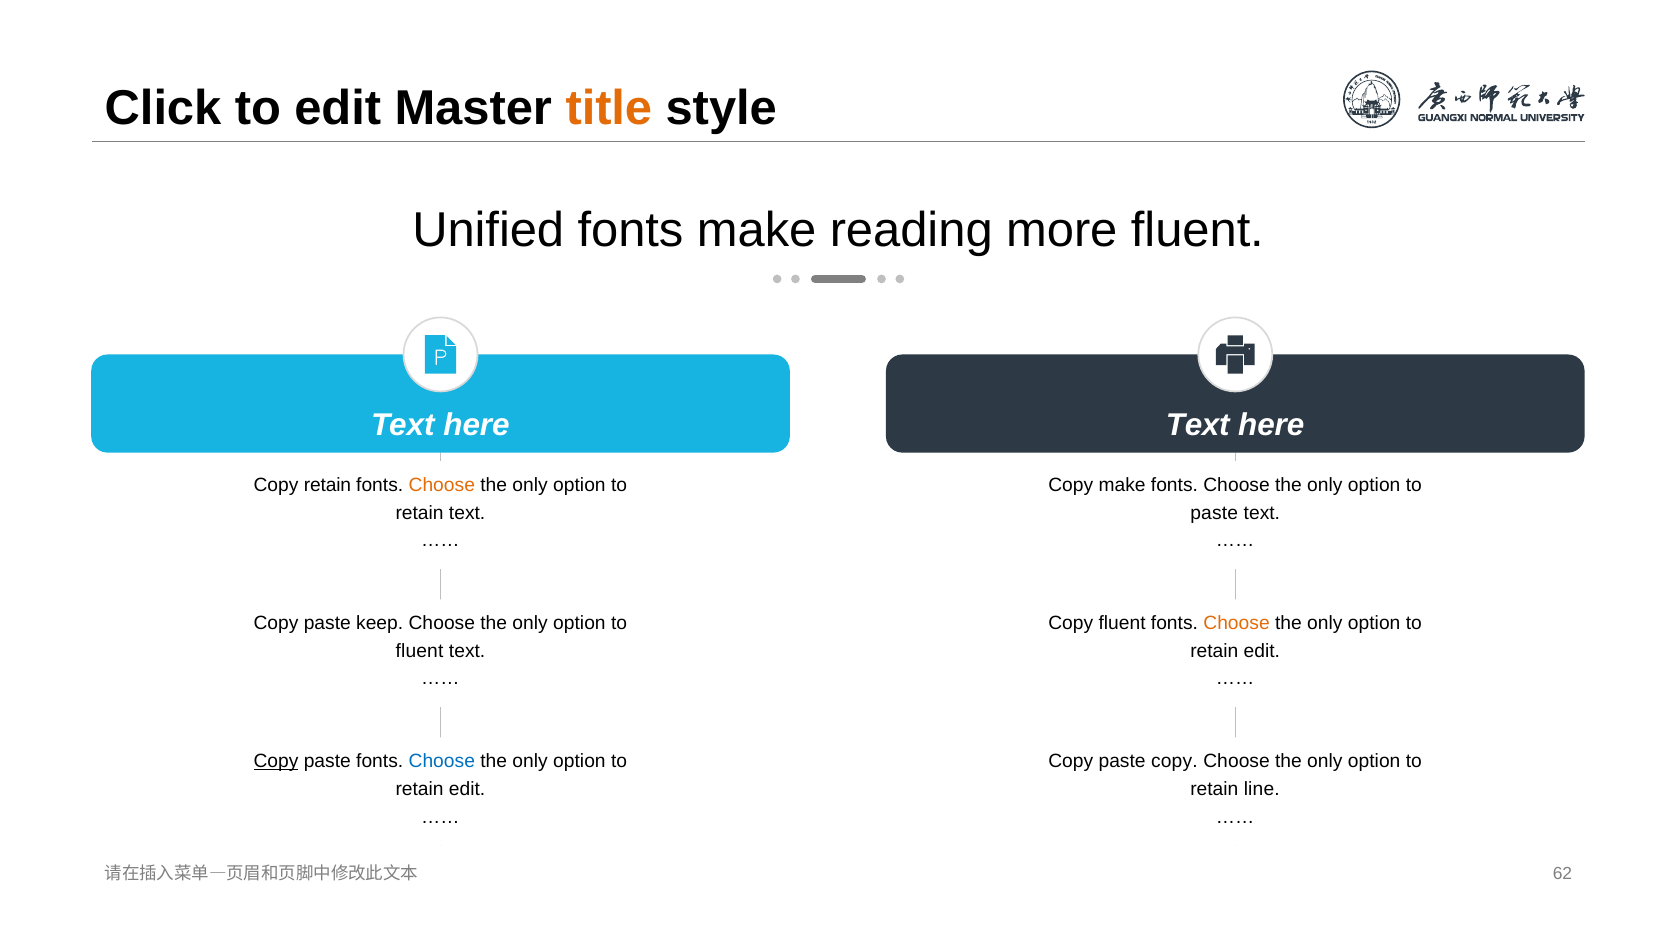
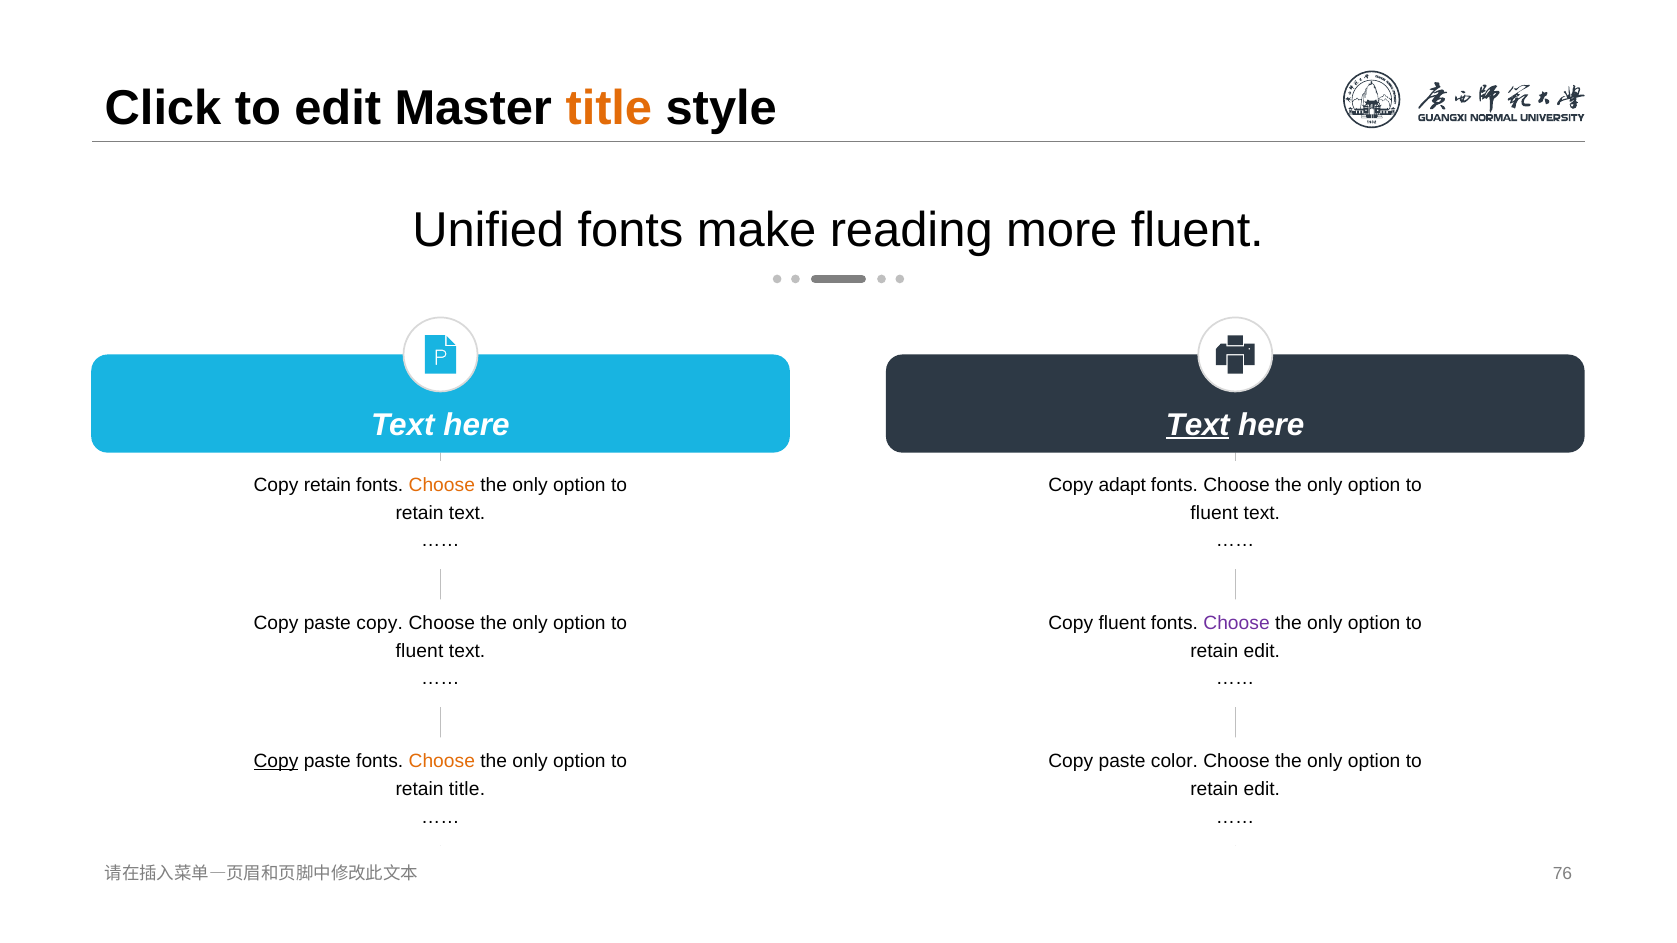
Text underline: none -> present (1198, 425)
Copy make: make -> adapt (1122, 485)
paste: paste -> fluent (1214, 513)
paste keep: keep -> copy (380, 623)
Choose colour: orange -> purple (1237, 623)
Choose colour: blue -> orange (442, 761)
paste copy: copy -> color (1174, 761)
edit: edit -> title (467, 789)
line: line -> edit (1262, 789)
62: 62 -> 76 (1562, 874)
